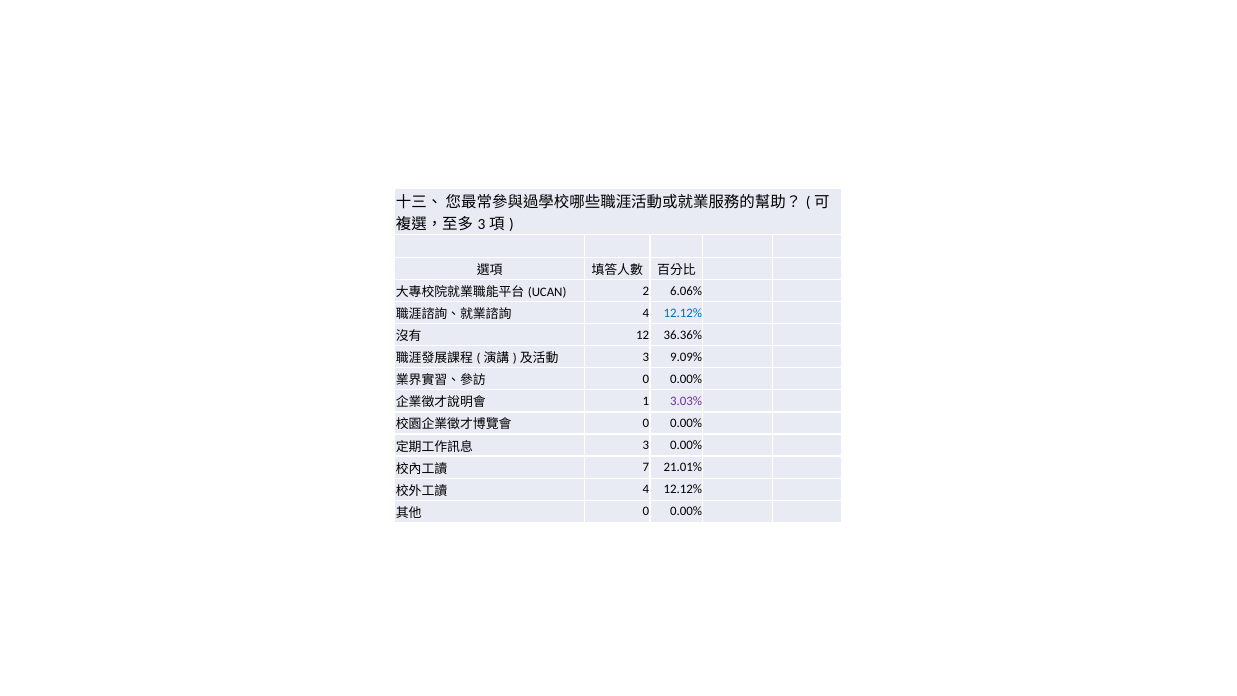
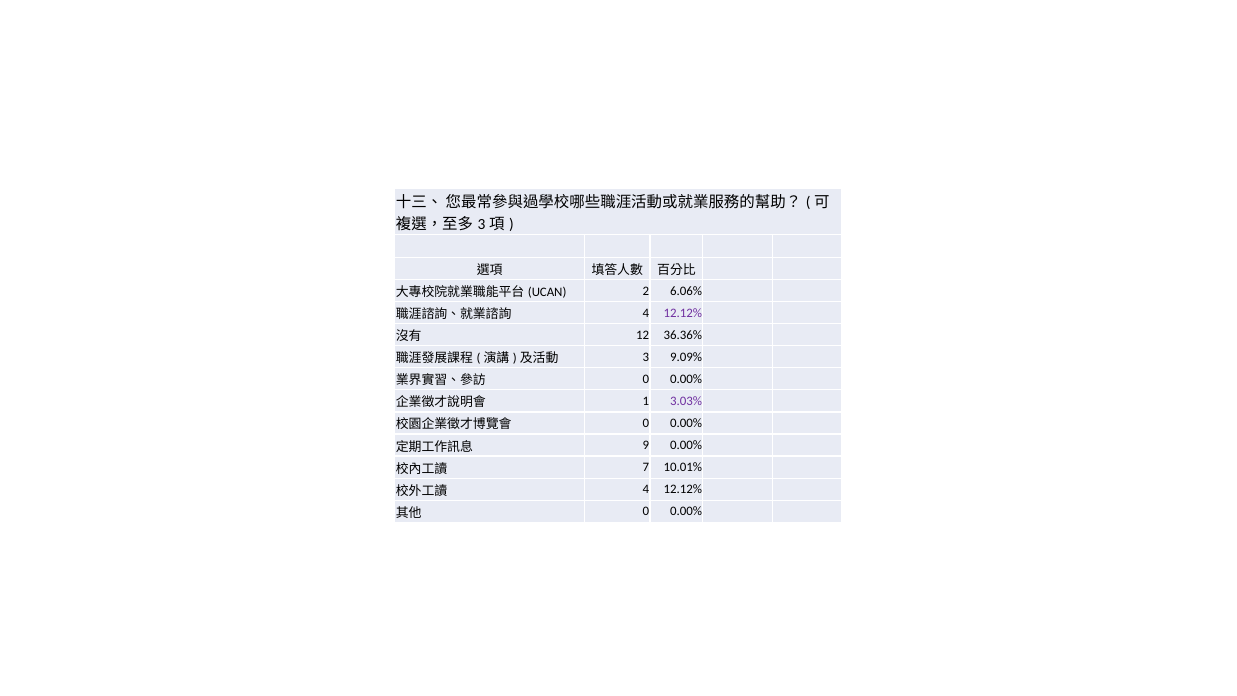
12.12% colour: blue -> purple (683, 313)
3: 3 -> 9 (646, 445)
21.01%: 21.01% -> 10.01% (683, 468)
